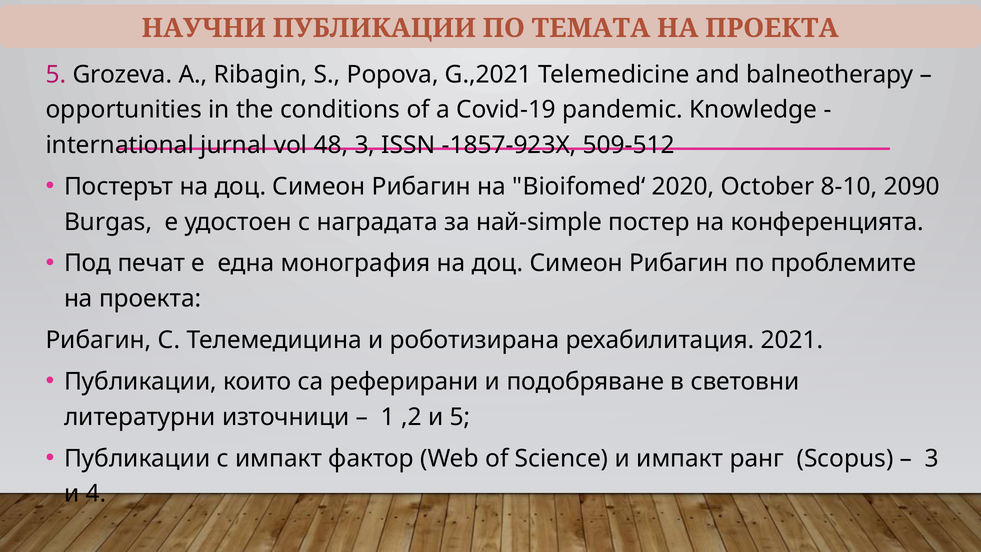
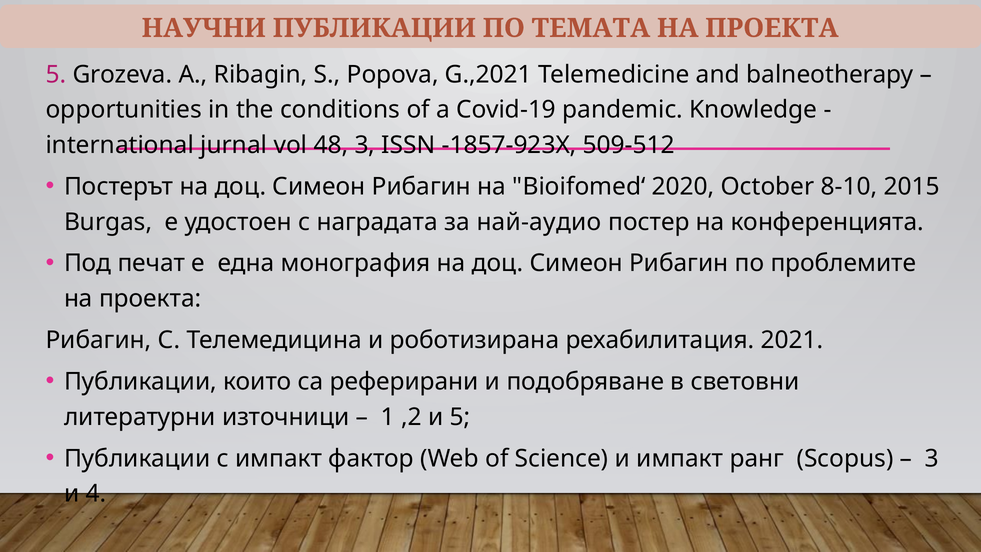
2090: 2090 -> 2015 (912, 187)
най-simple: най-simple -> най-аудио (539, 222)
